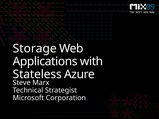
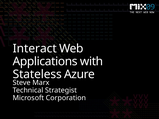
Storage: Storage -> Interact (35, 49)
